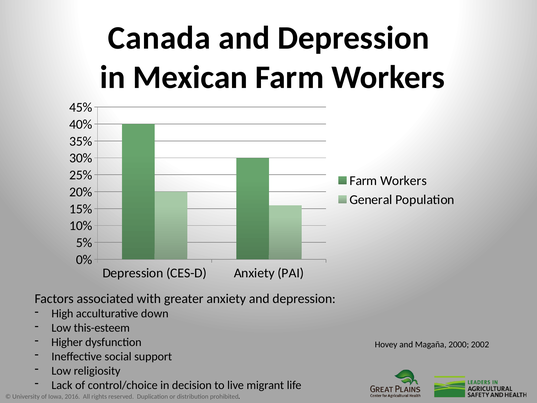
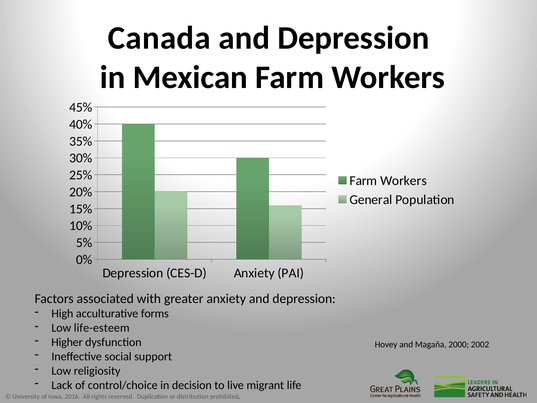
down: down -> forms (155, 314)
this-esteem: this-esteem -> life-esteem (102, 328)
